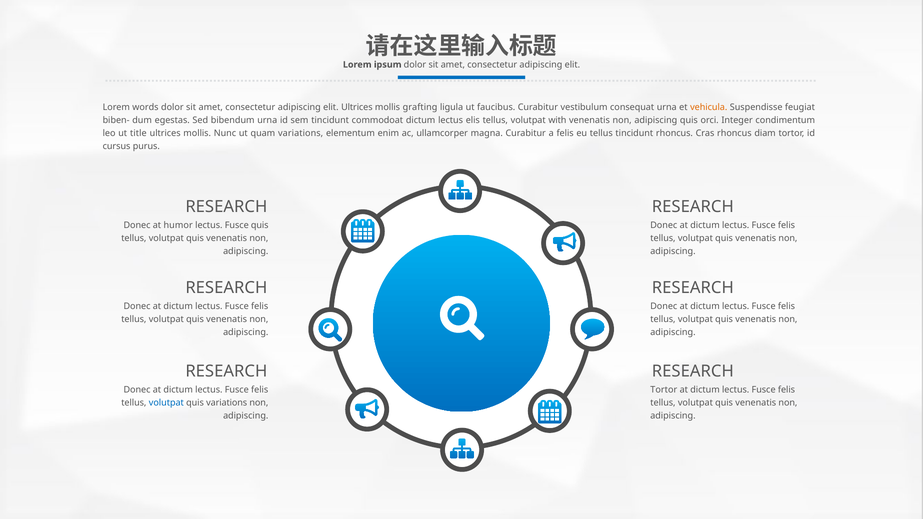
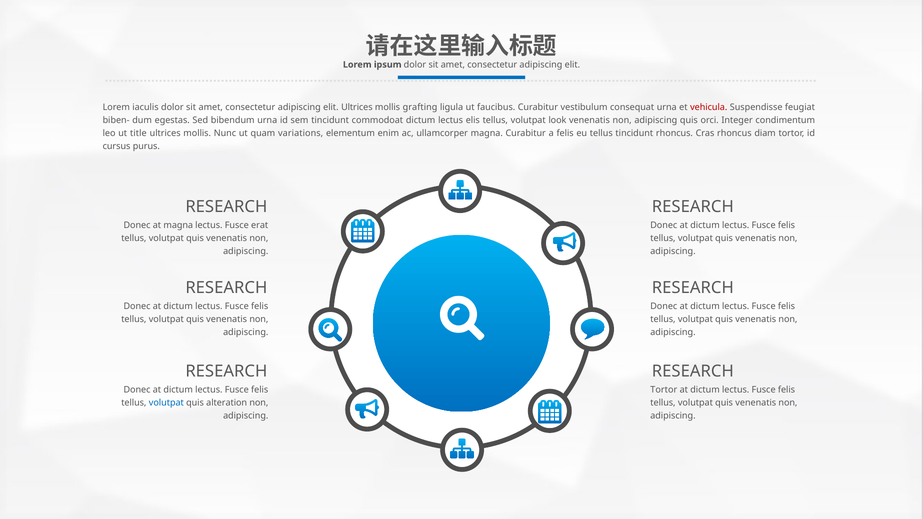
words: words -> iaculis (145, 107)
vehicula colour: orange -> red (709, 107)
with: with -> look (557, 120)
at humor: humor -> magna (178, 225)
Fusce quis: quis -> erat (260, 225)
quis variations: variations -> alteration (227, 403)
